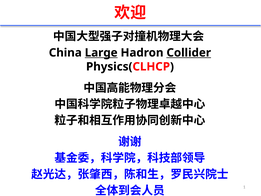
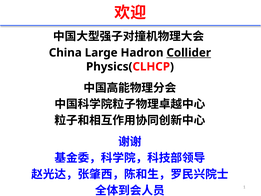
Large underline: present -> none (101, 53)
